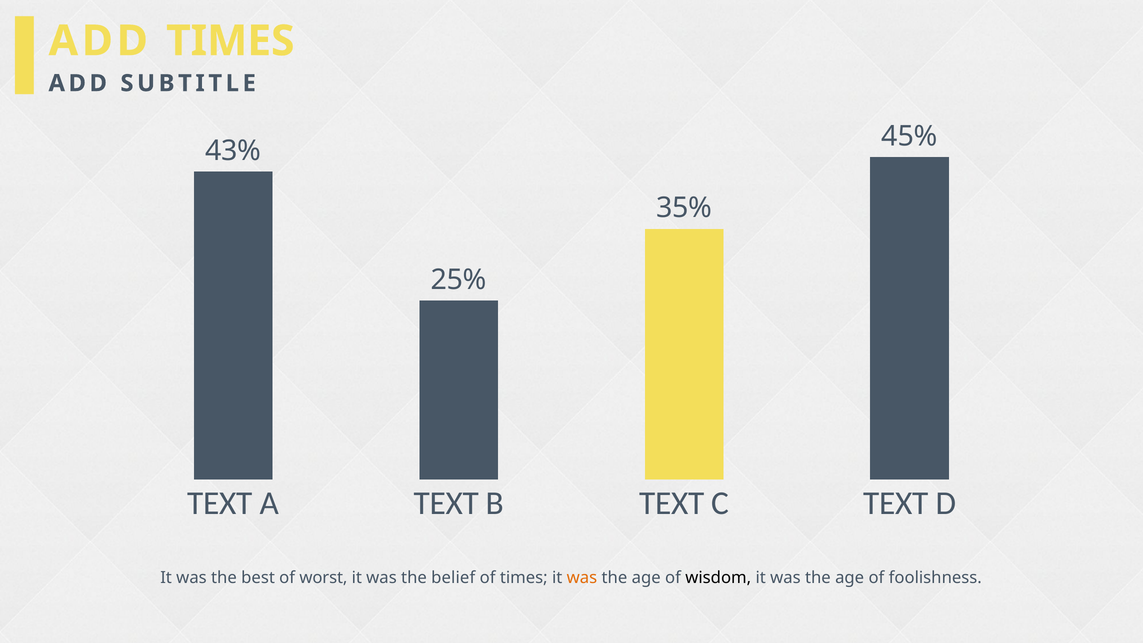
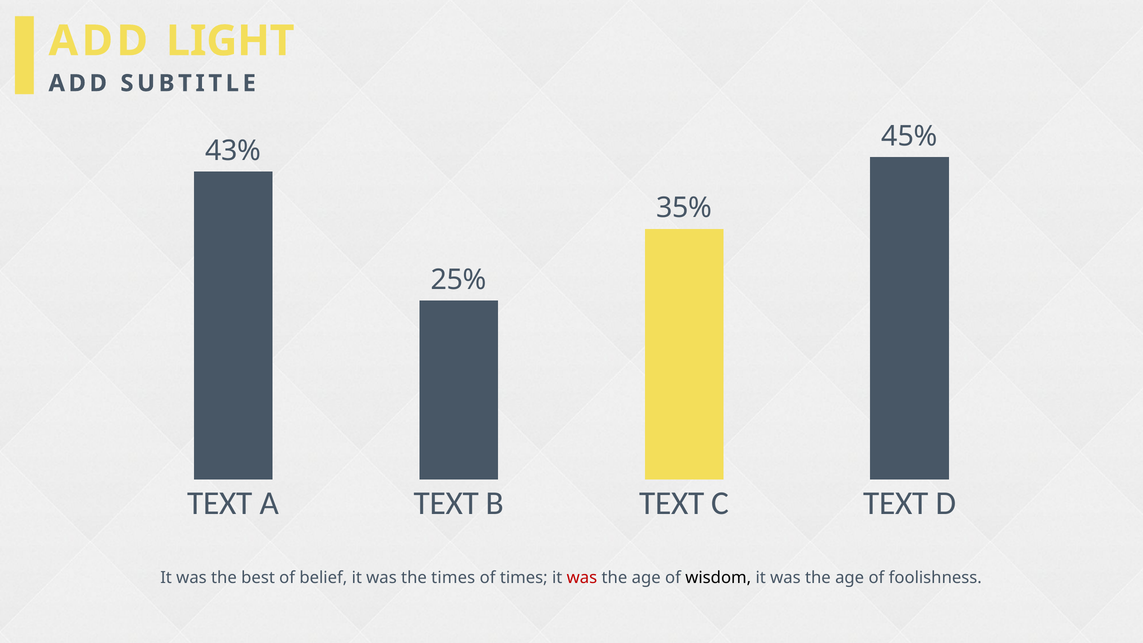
ADD TIMES: TIMES -> LIGHT (230, 41)
worst: worst -> belief (323, 578)
the belief: belief -> times (453, 578)
was colour: orange -> red (582, 578)
